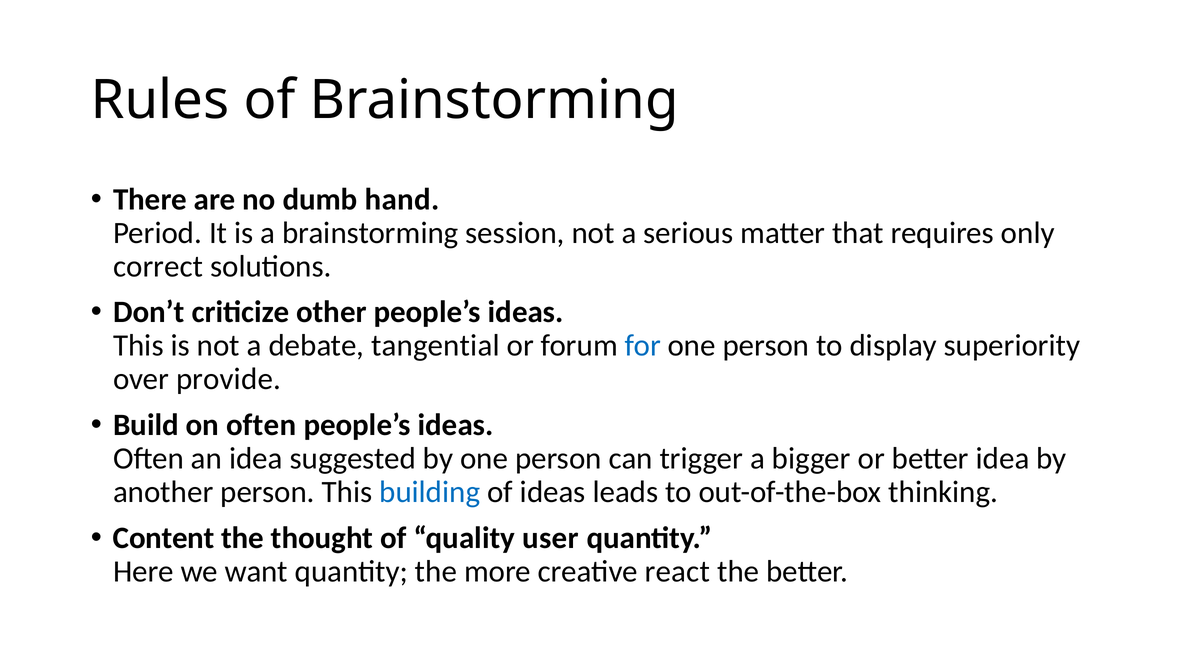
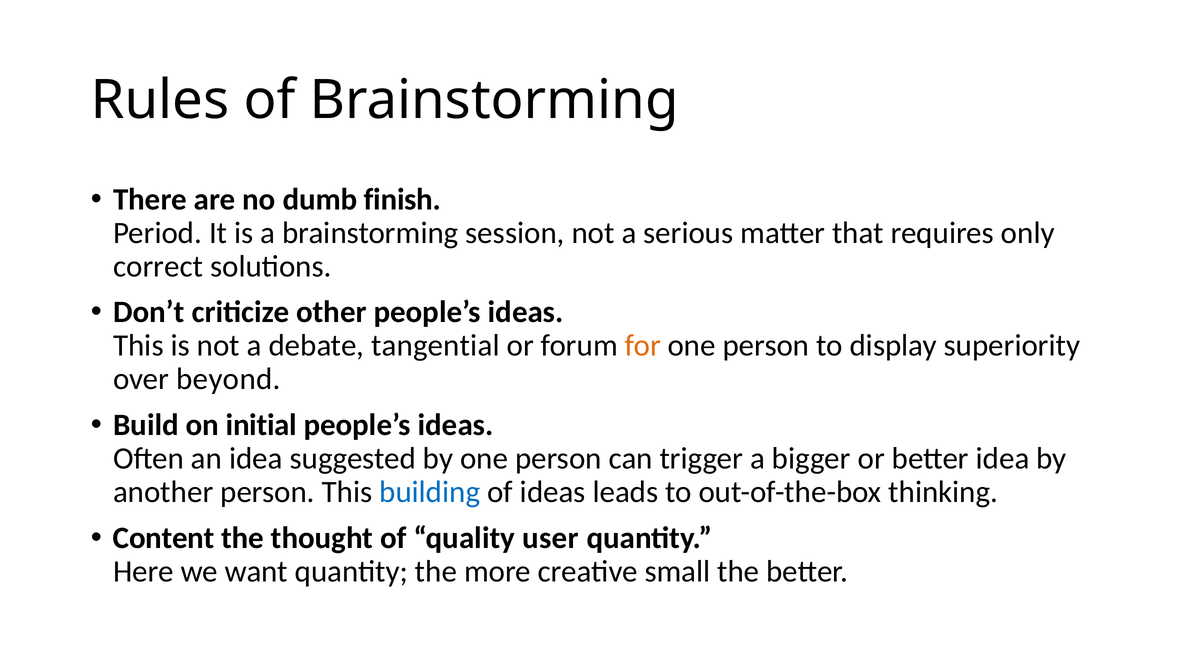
hand: hand -> finish (402, 199)
for colour: blue -> orange (643, 346)
provide: provide -> beyond (228, 379)
on often: often -> initial (261, 425)
react: react -> small (677, 571)
